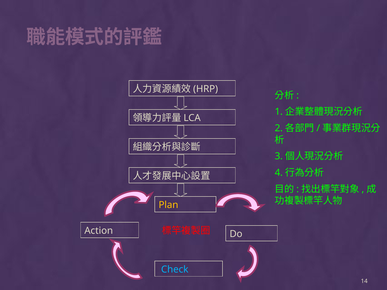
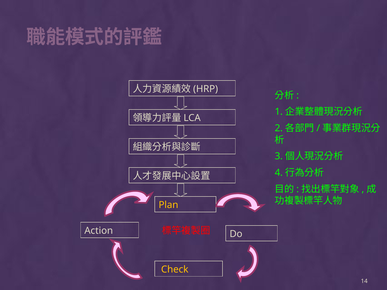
Check colour: light blue -> yellow (175, 270)
